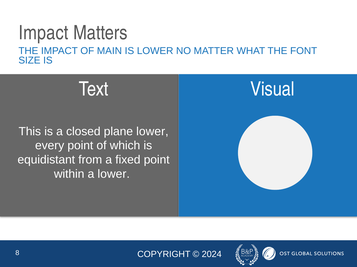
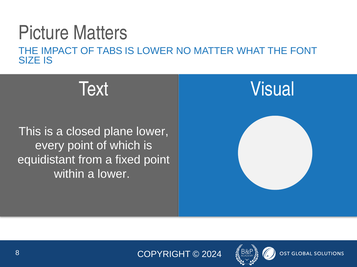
Impact: Impact -> Picture (44, 33)
MAIN: MAIN -> TABS (110, 51)
